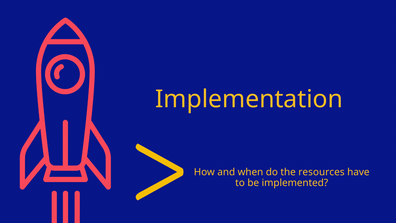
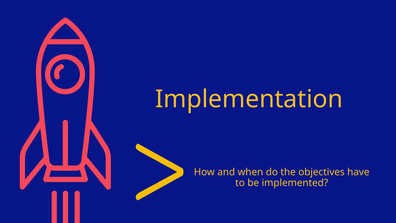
resources: resources -> objectives (322, 172)
